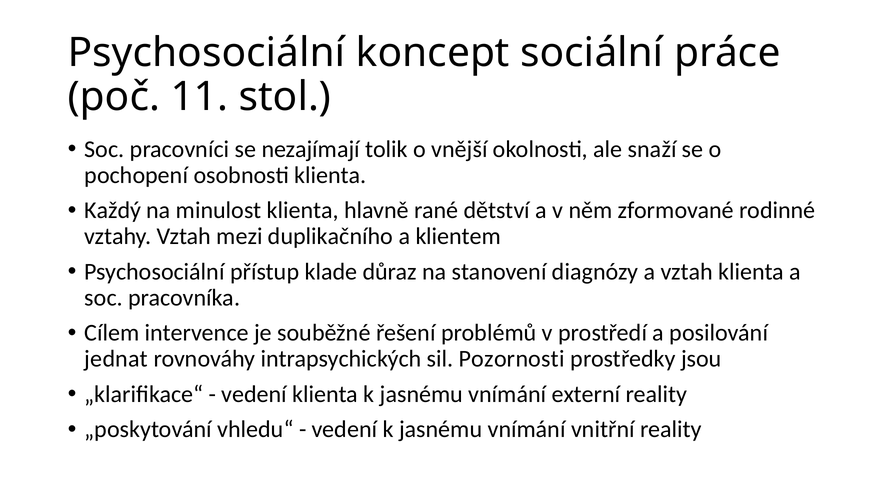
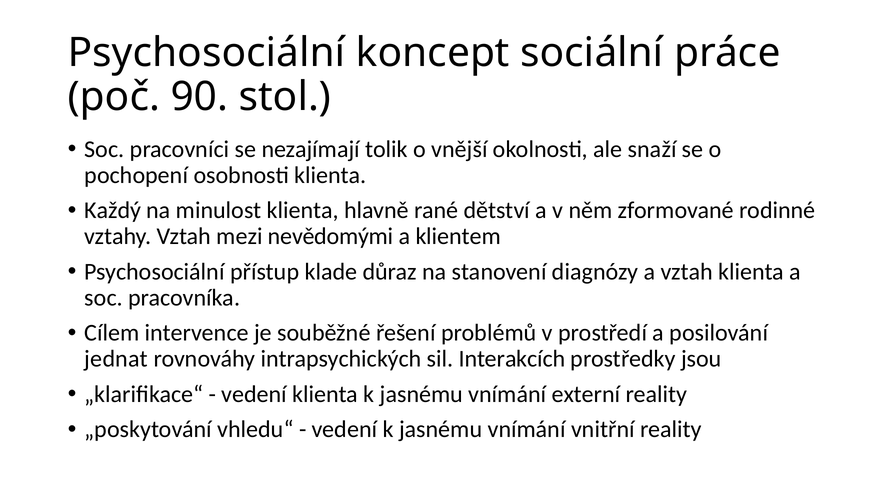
11: 11 -> 90 (199, 97)
duplikačního: duplikačního -> nevědomými (331, 237)
Pozornosti: Pozornosti -> Interakcích (512, 359)
